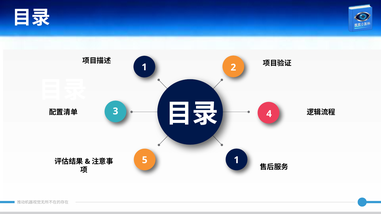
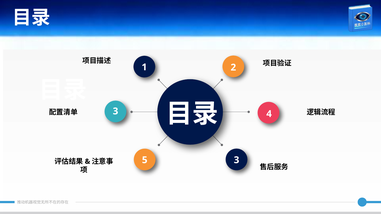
5 1: 1 -> 3 (237, 160)
